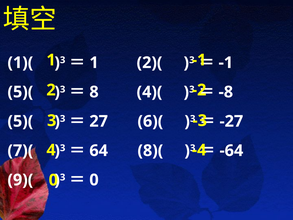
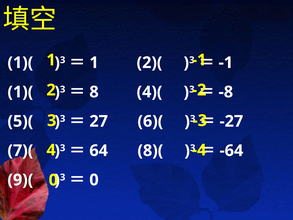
5)(: 5)( -> 1)( (20, 92)
